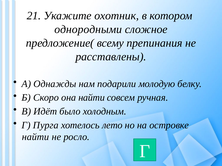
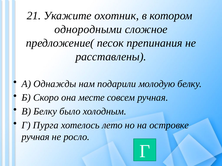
всему: всему -> песок (110, 43)
она найти: найти -> месте (92, 98)
В Идёт: Идёт -> Белку (45, 112)
найти: найти -> ручная (36, 137)
